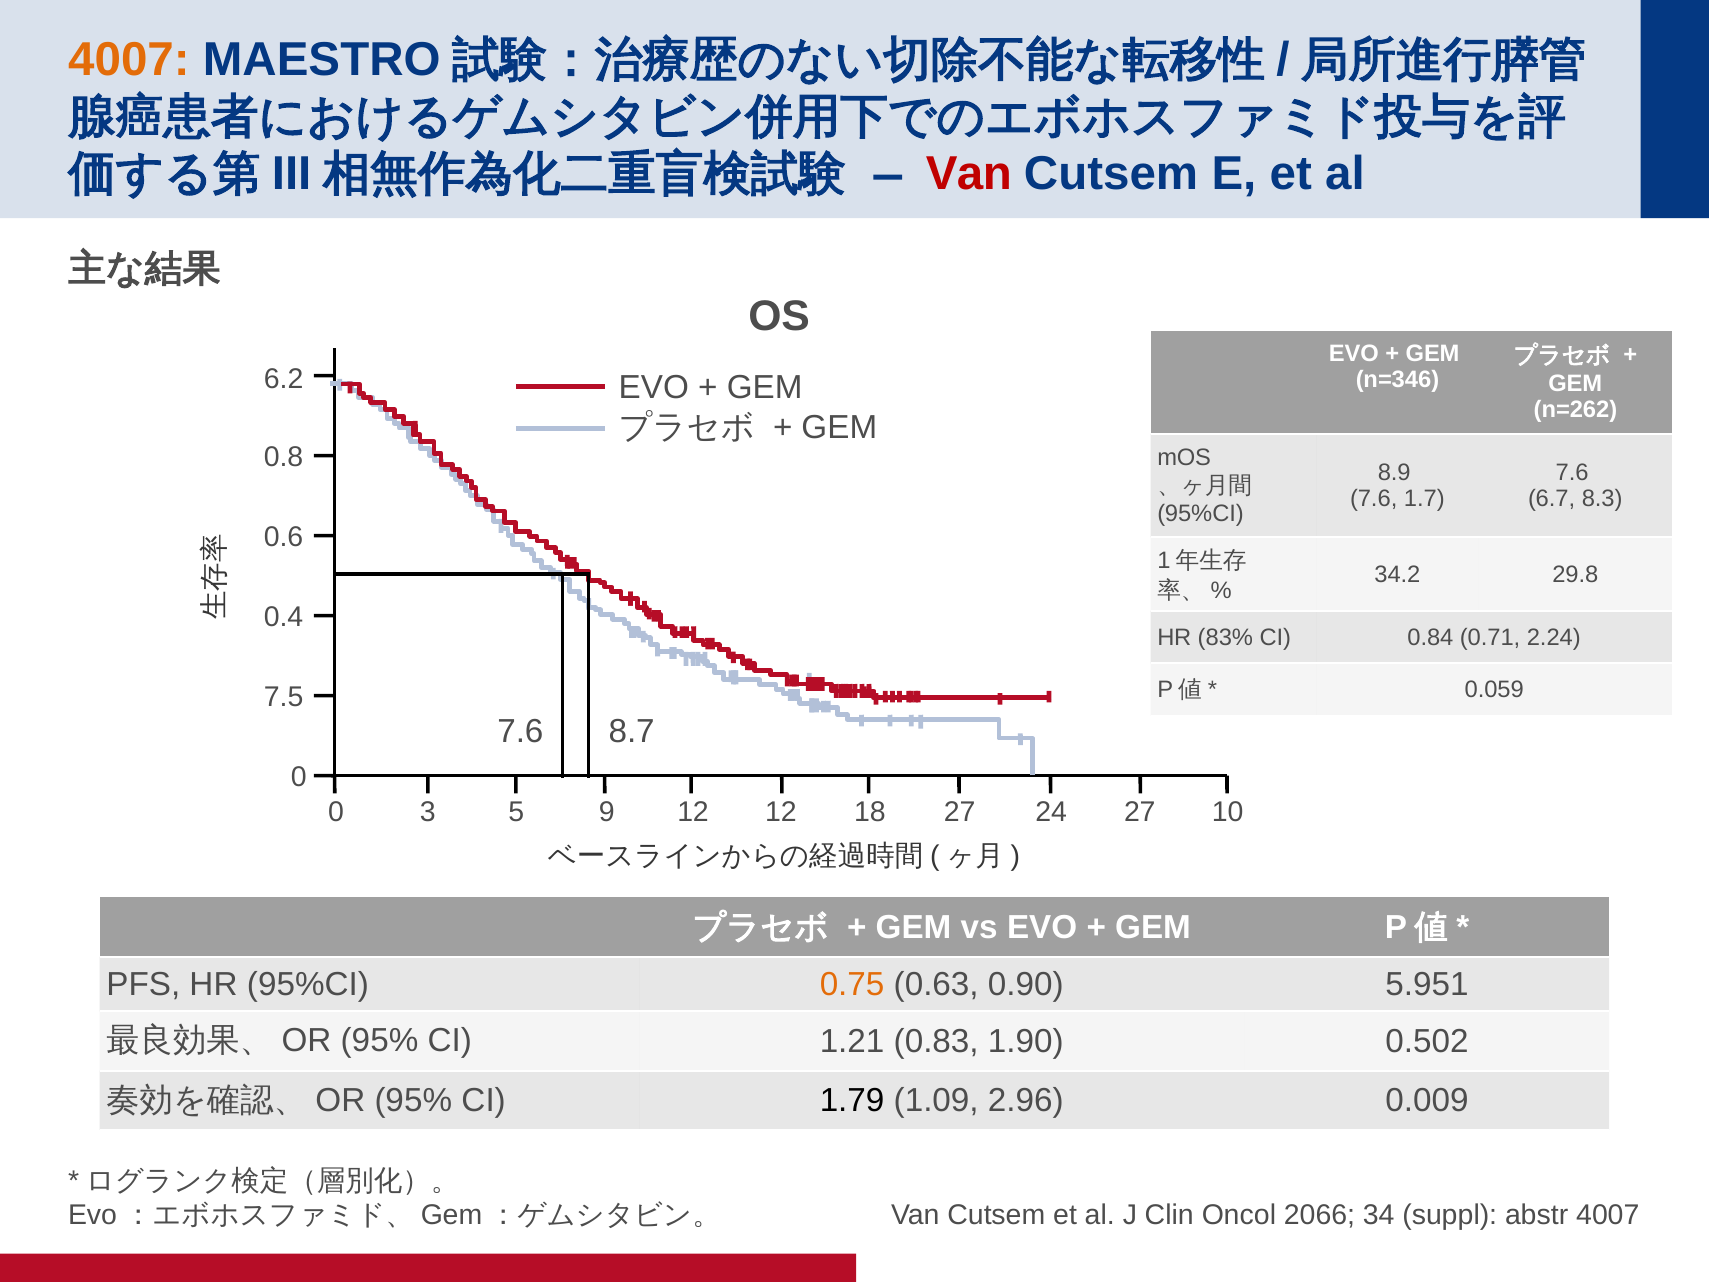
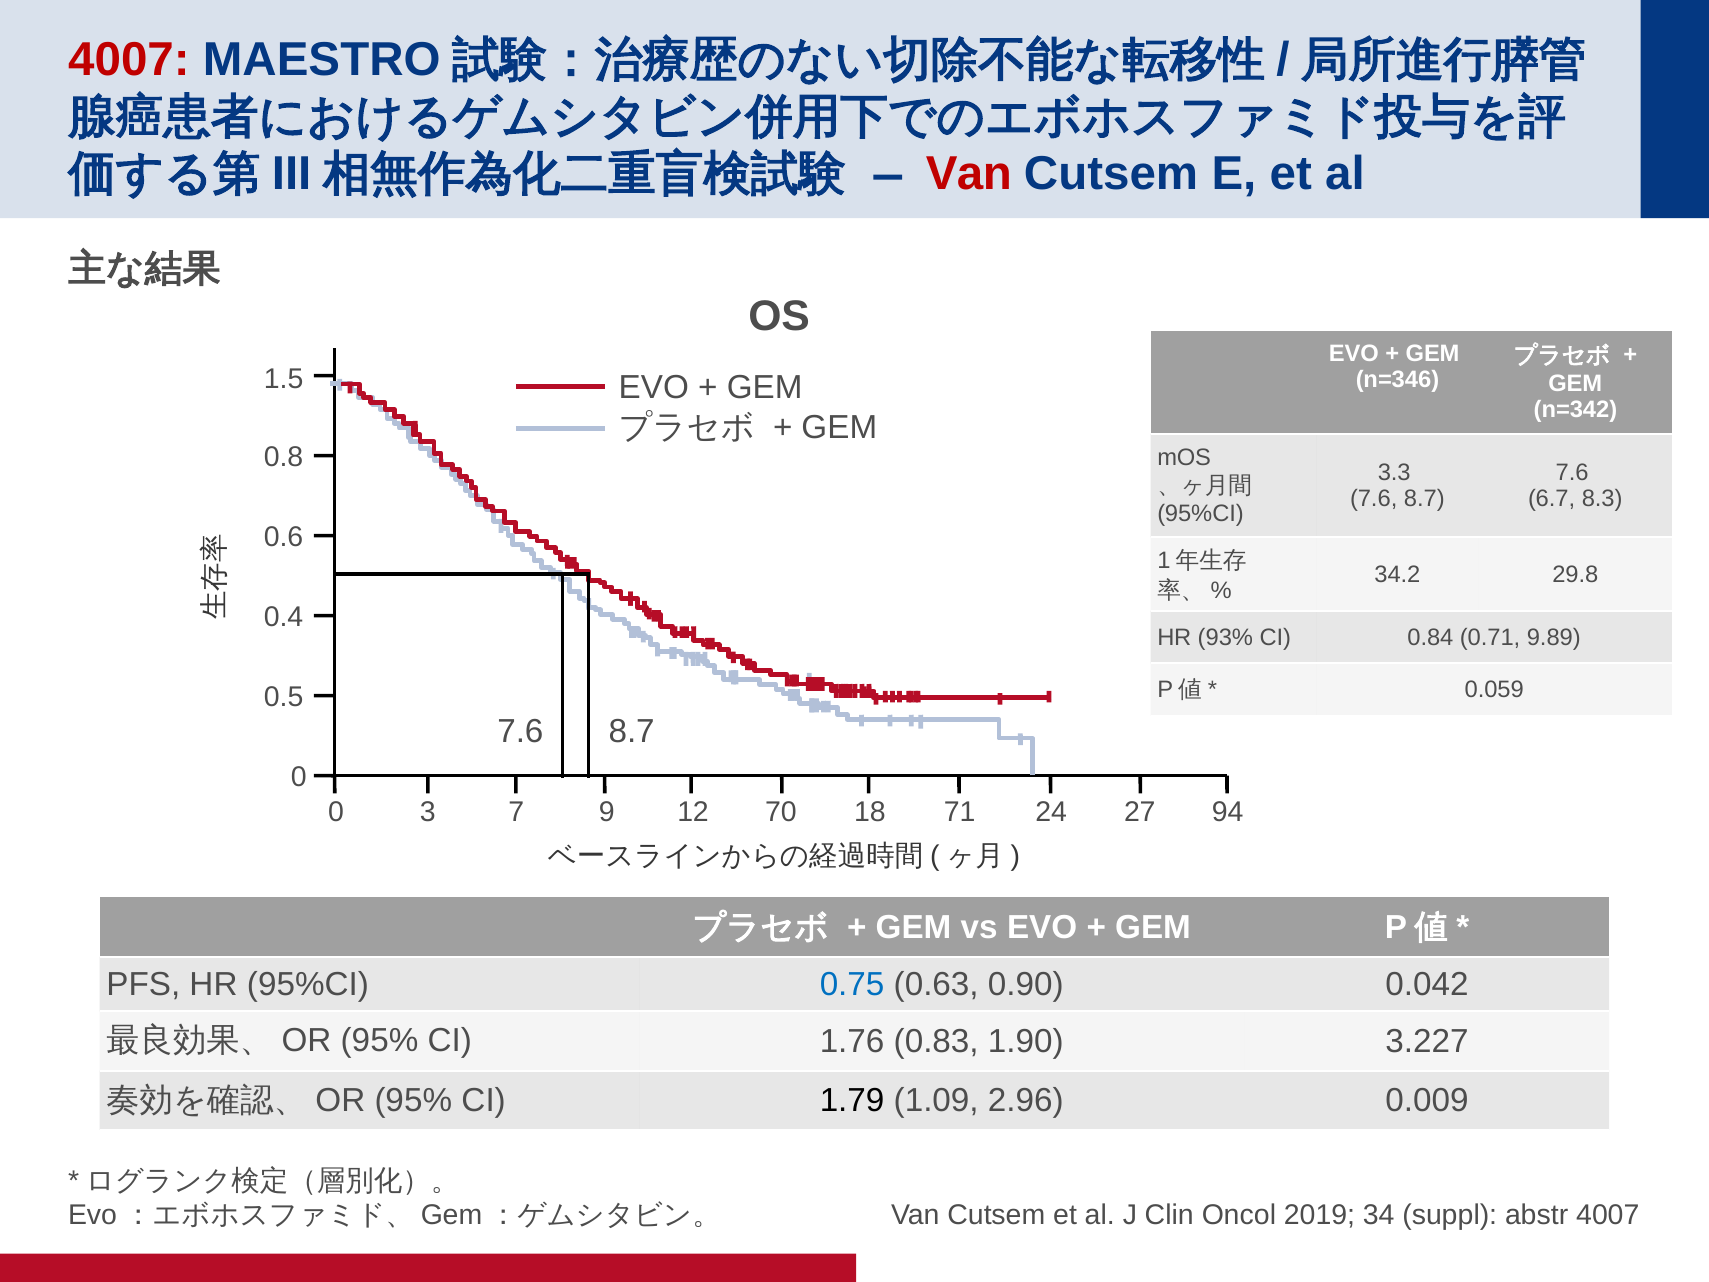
4007 colour: orange -> red (129, 60)
6.2: 6.2 -> 1.5 (284, 379)
n=262: n=262 -> n=342 (1575, 410)
8.9: 8.9 -> 3.3 (1394, 472)
1.7: 1.7 -> 8.7 (1424, 499)
83%: 83% -> 93% (1225, 637)
2.24: 2.24 -> 9.89 (1554, 637)
7.5: 7.5 -> 0.5 (284, 697)
5: 5 -> 7 (516, 812)
9 12: 12 -> 70 (781, 812)
18 27: 27 -> 71 (960, 812)
10: 10 -> 94 (1228, 812)
0.75 colour: orange -> blue (852, 984)
5.951: 5.951 -> 0.042 (1427, 984)
1.21: 1.21 -> 1.76 (852, 1041)
0.502: 0.502 -> 3.227 (1427, 1041)
2066: 2066 -> 2019 (1319, 1215)
